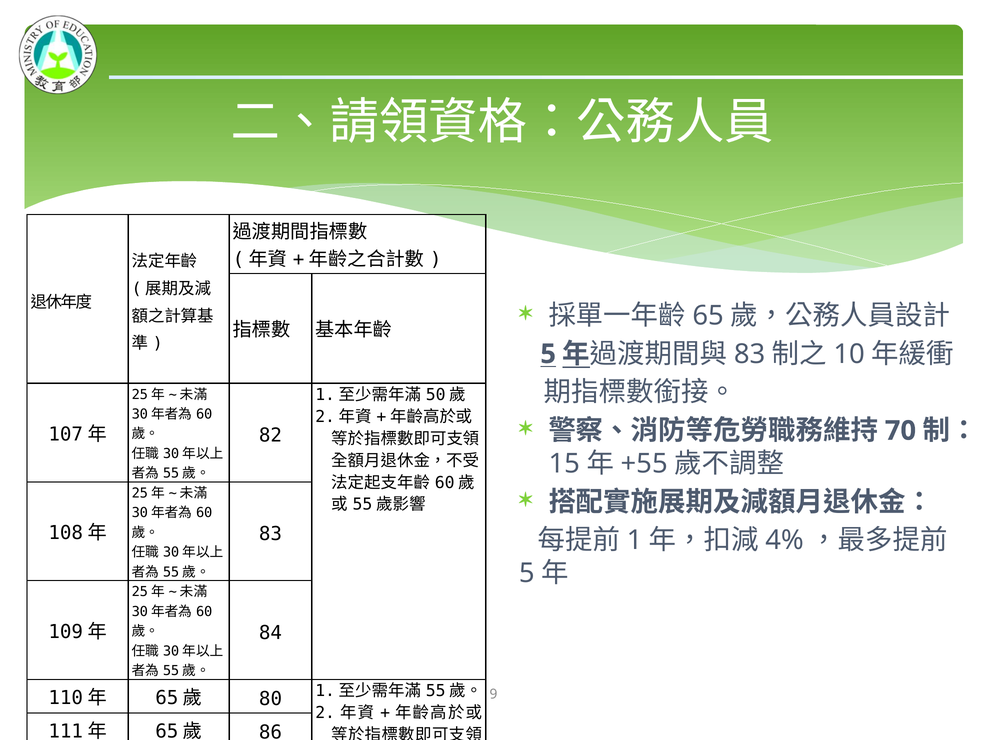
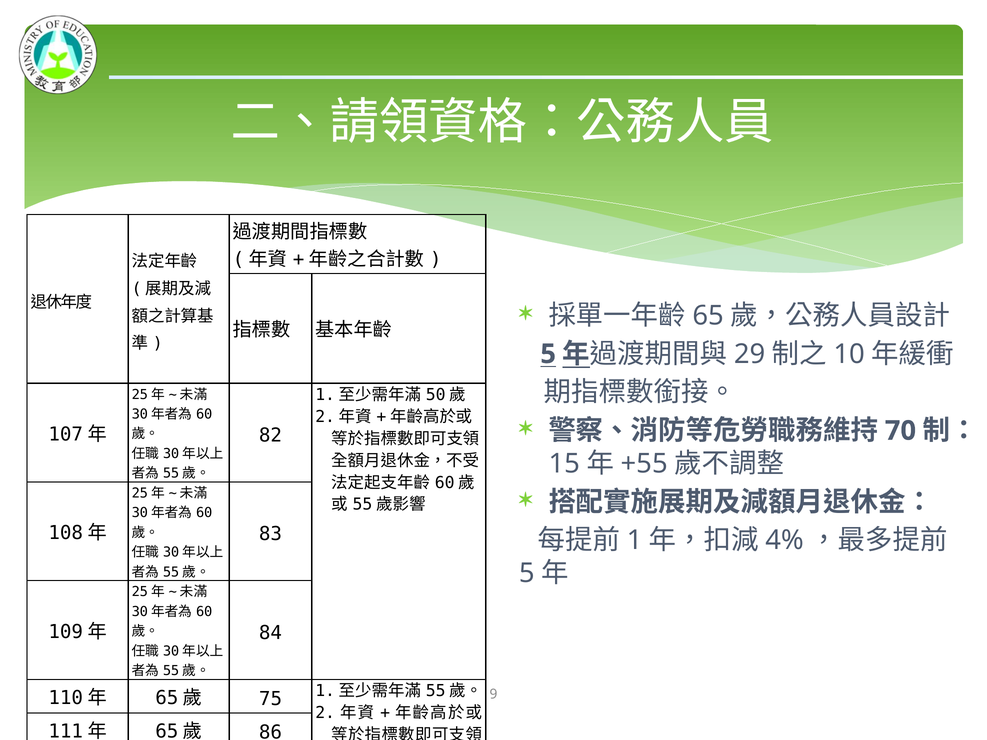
83: 83 -> 29 (750, 354)
80: 80 -> 75 (271, 699)
